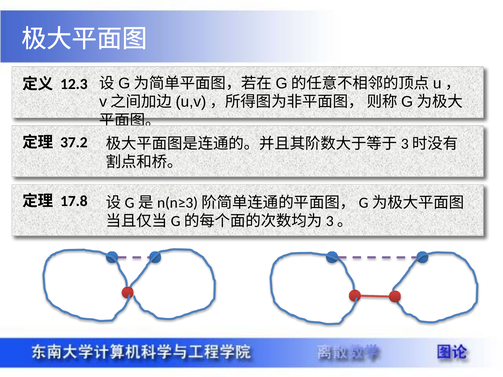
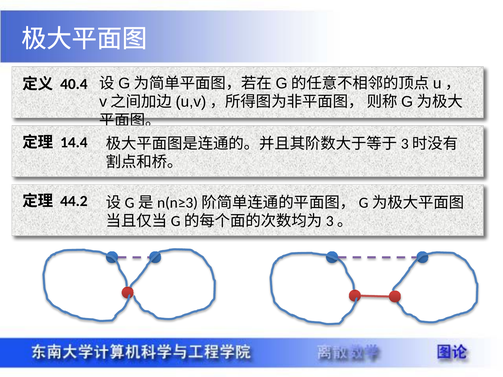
12.3: 12.3 -> 40.4 (74, 84)
37.2: 37.2 -> 14.4 (74, 142)
17.8: 17.8 -> 44.2 (74, 201)
